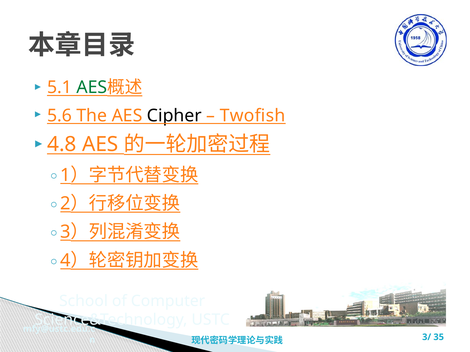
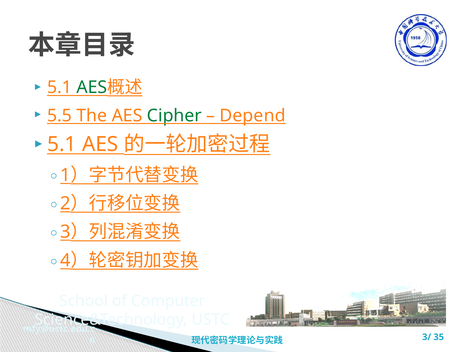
5.6: 5.6 -> 5.5 (60, 116)
Cipher colour: black -> green (174, 116)
Twofish: Twofish -> Depend (253, 116)
4.8: 4.8 -> 5.1 (62, 145)
